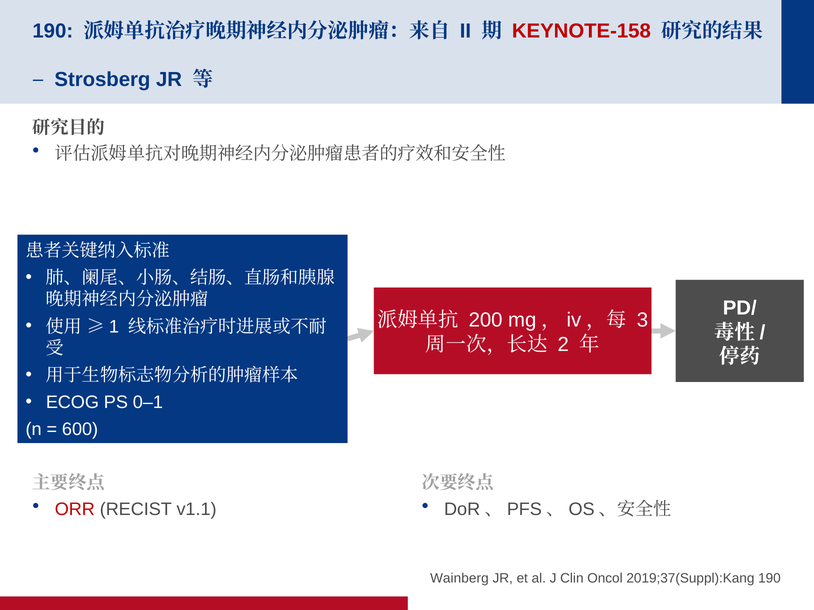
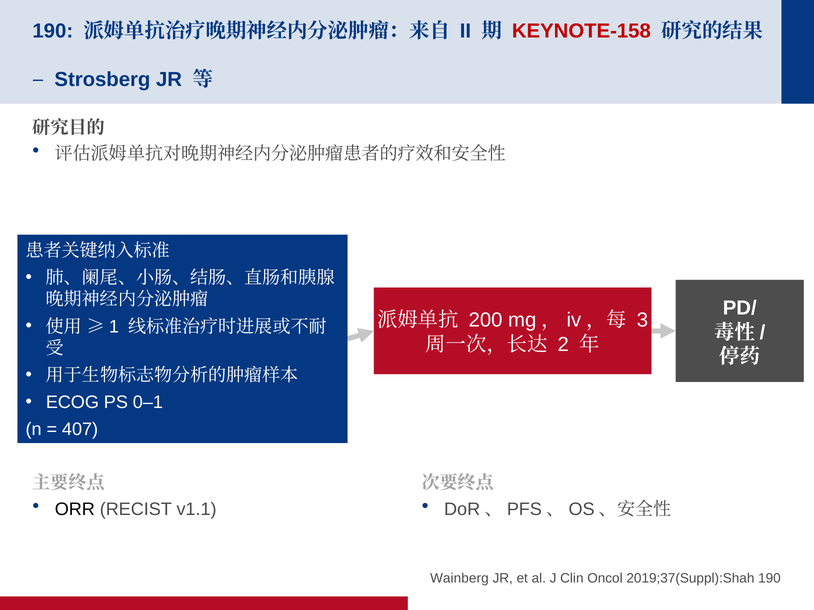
600: 600 -> 407 (80, 430)
ORR colour: red -> black (75, 510)
2019;37(Suppl):Kang: 2019;37(Suppl):Kang -> 2019;37(Suppl):Shah (690, 579)
